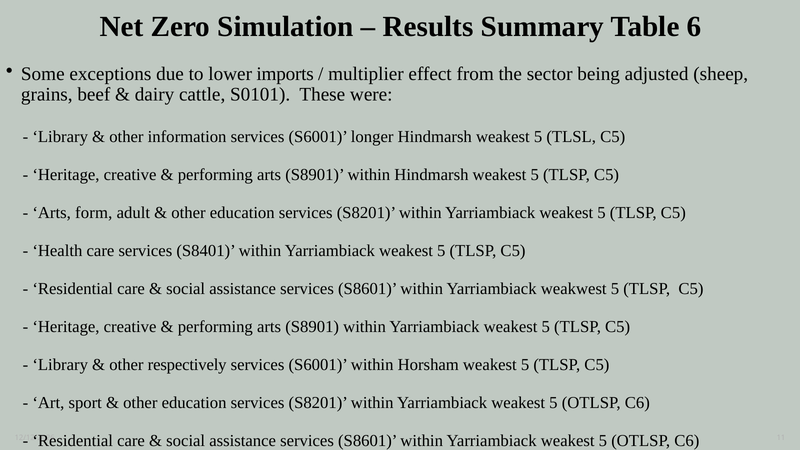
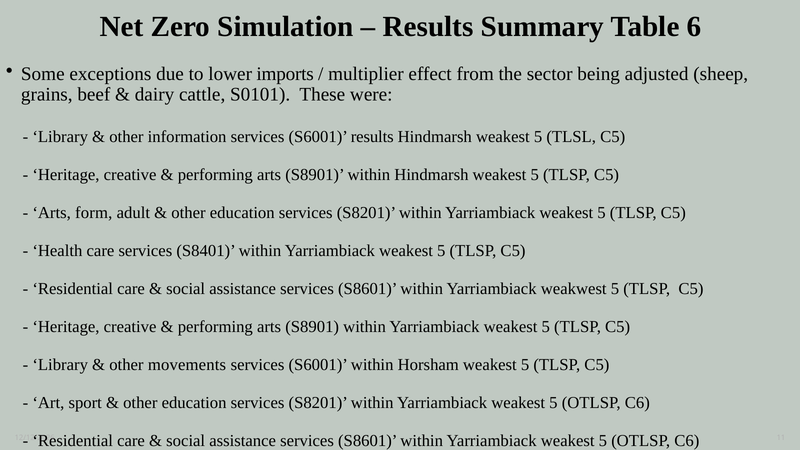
S6001 longer: longer -> results (372, 137)
respectively: respectively -> movements (187, 365)
